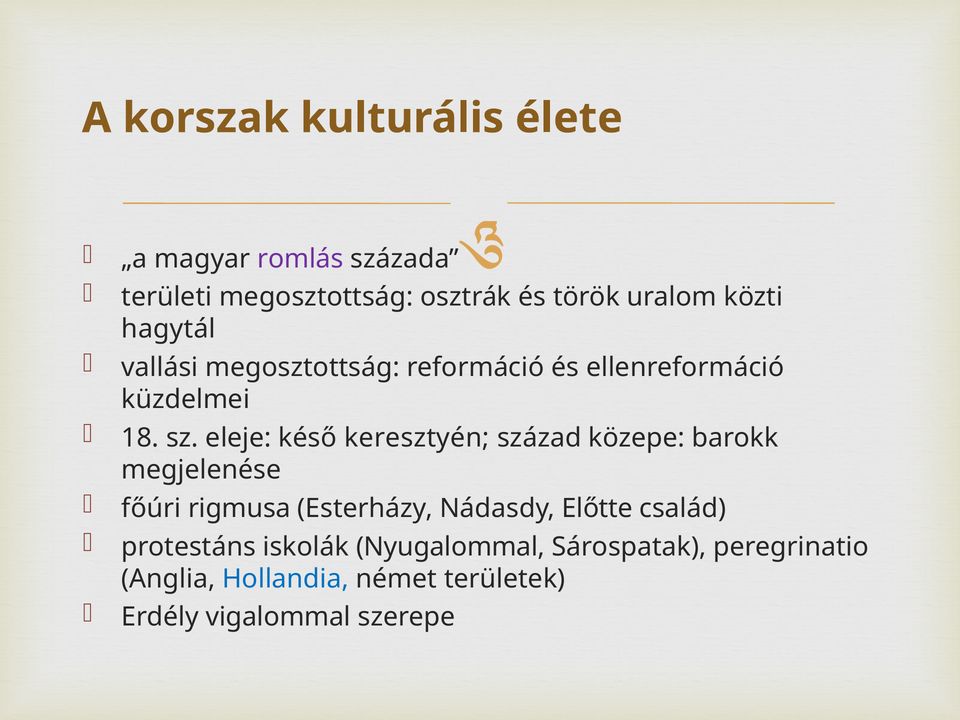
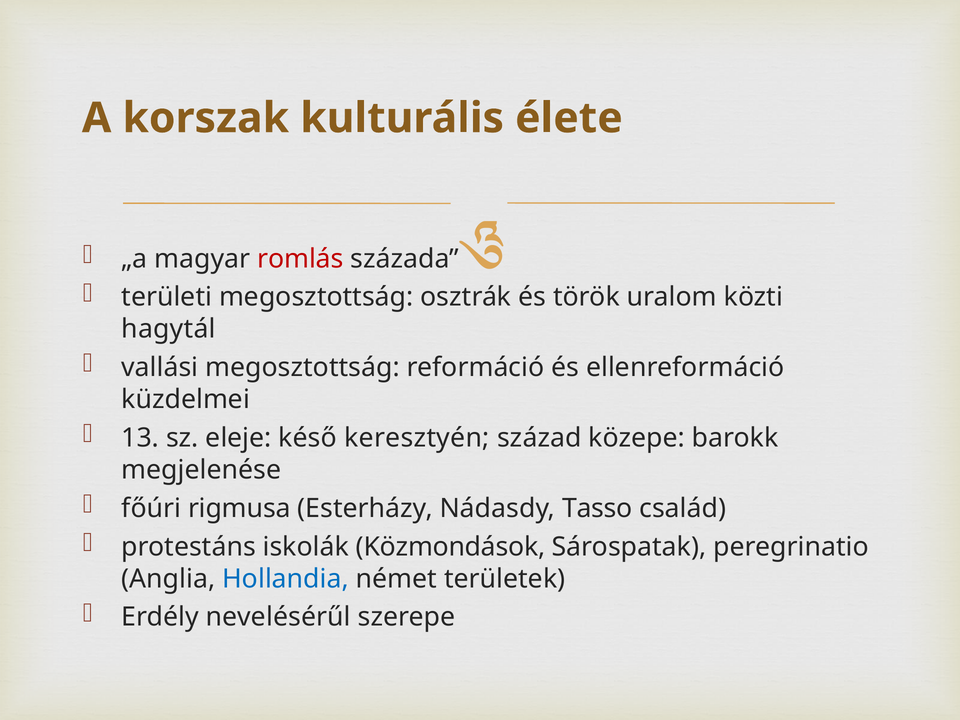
romlás colour: purple -> red (300, 259)
18: 18 -> 13 (140, 438)
Előtte: Előtte -> Tasso (597, 508)
Nyugalommal: Nyugalommal -> Közmondások (451, 547)
vigalommal: vigalommal -> nevelésérűl (278, 617)
